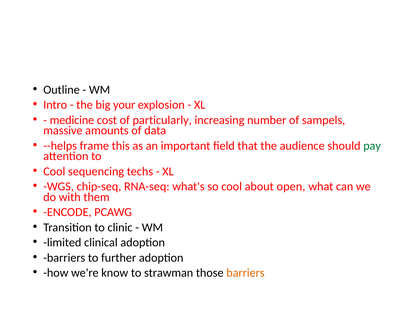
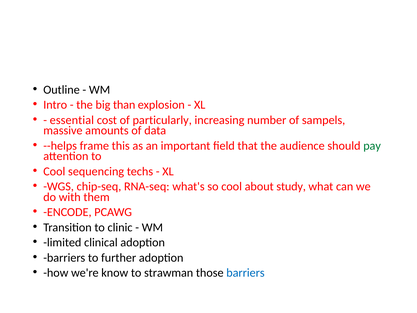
your: your -> than (124, 105)
medicine: medicine -> essential (72, 120)
open: open -> study (291, 186)
barriers colour: orange -> blue (245, 273)
